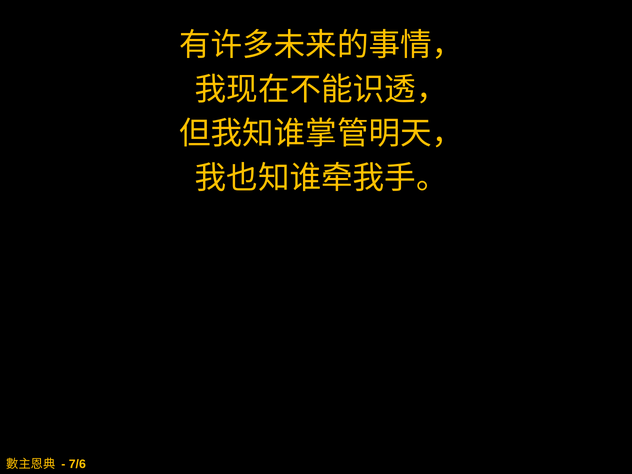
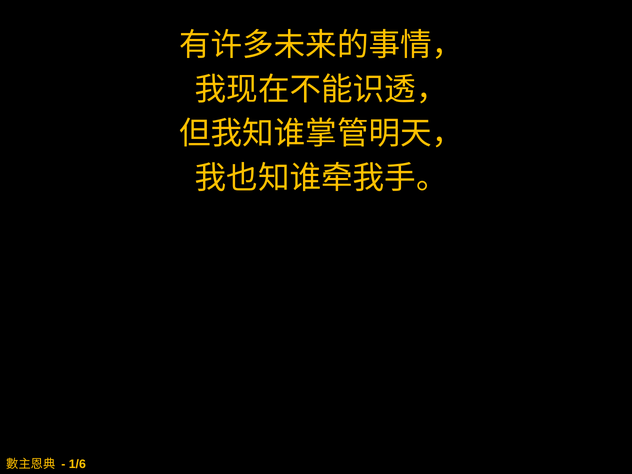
7/6: 7/6 -> 1/6 (77, 464)
